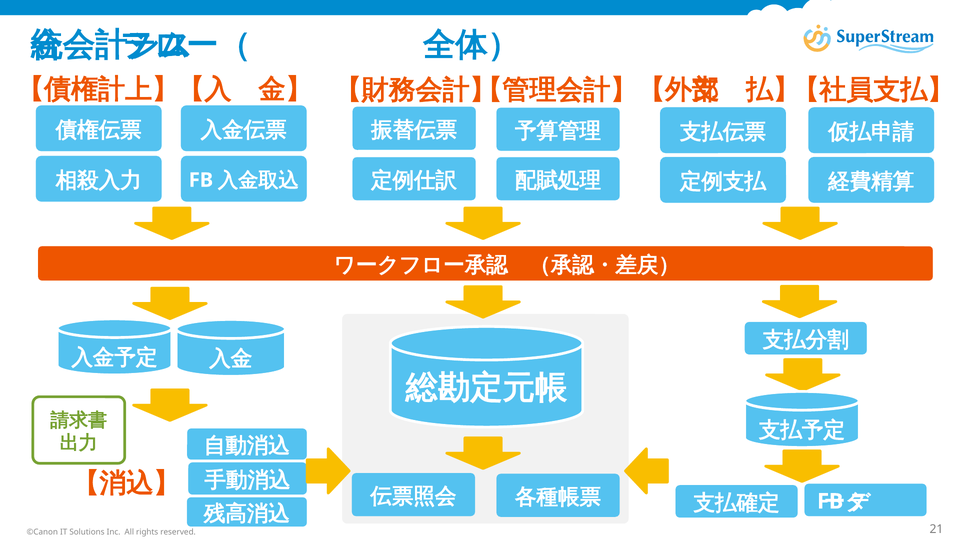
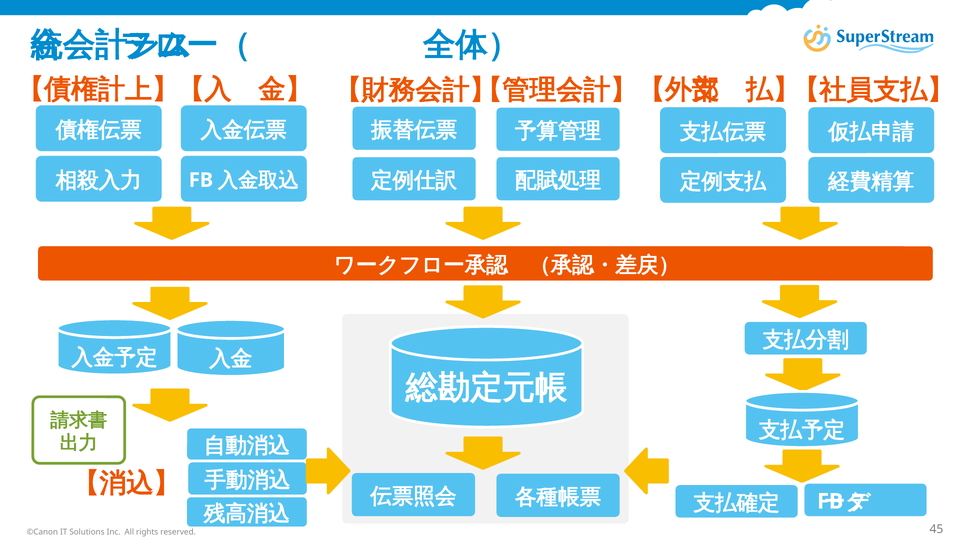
21: 21 -> 45 (936, 529)
